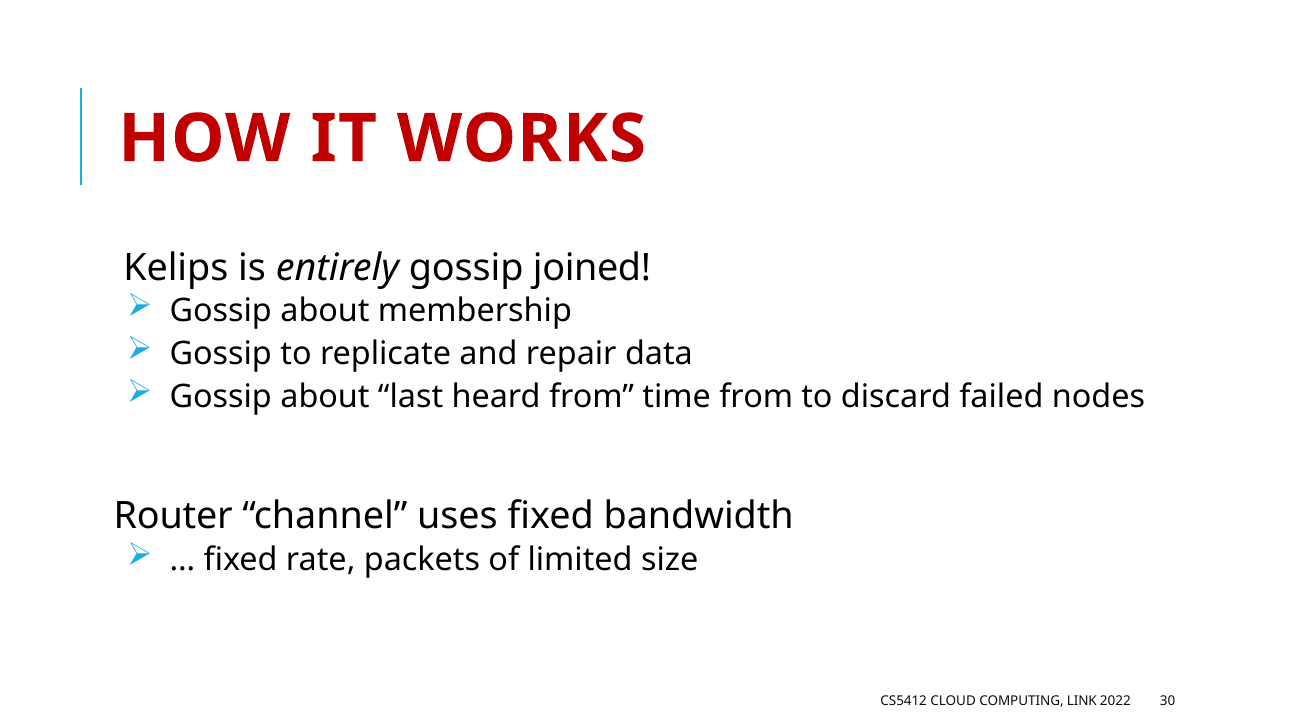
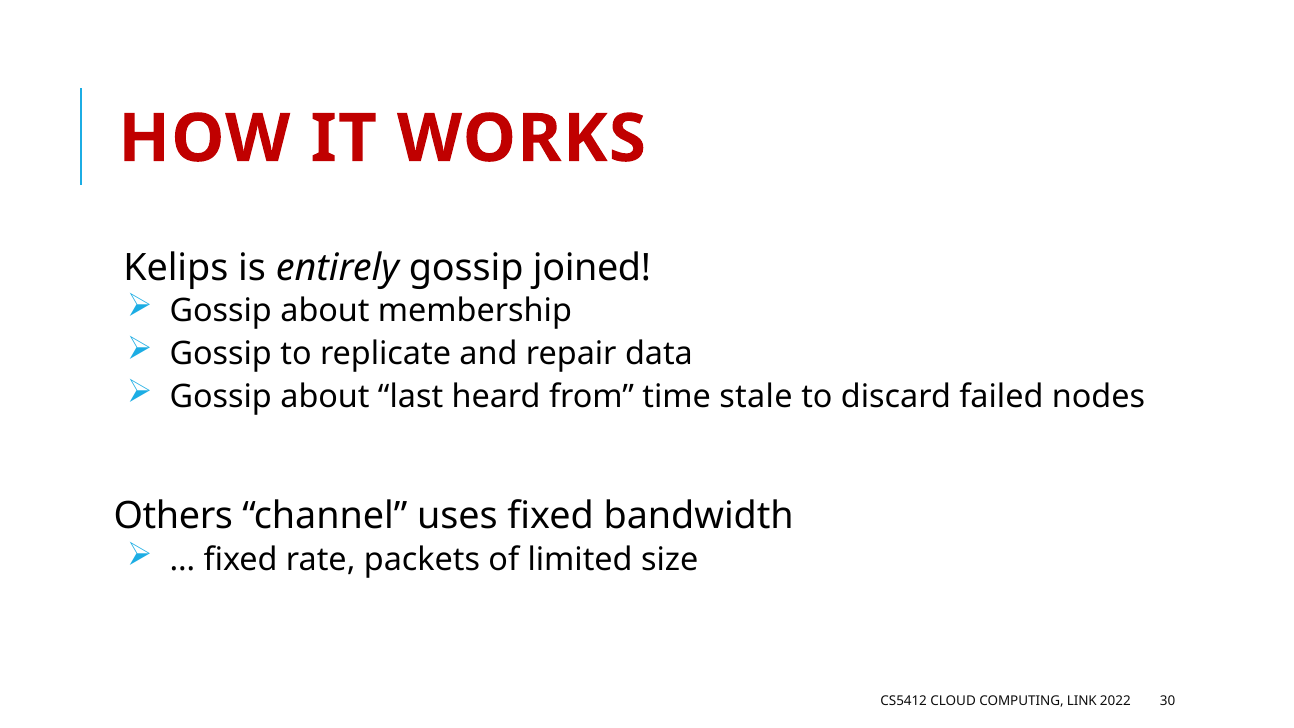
time from: from -> stale (756, 397)
Router: Router -> Others (173, 516)
